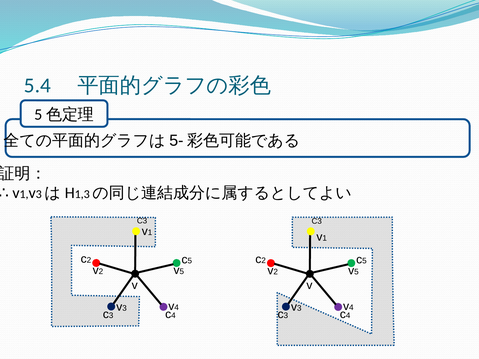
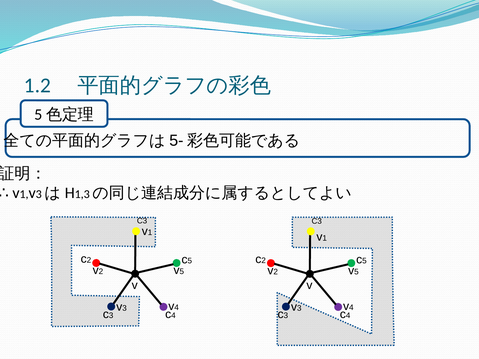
5.4: 5.4 -> 1.2 (37, 85)
